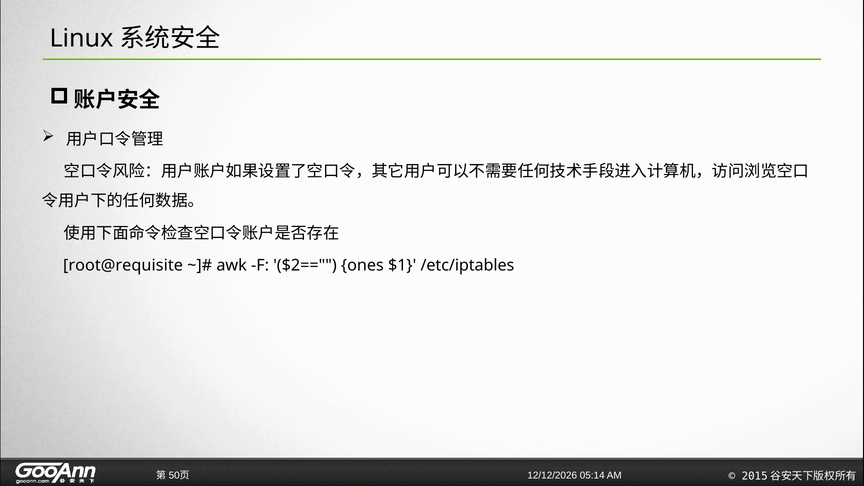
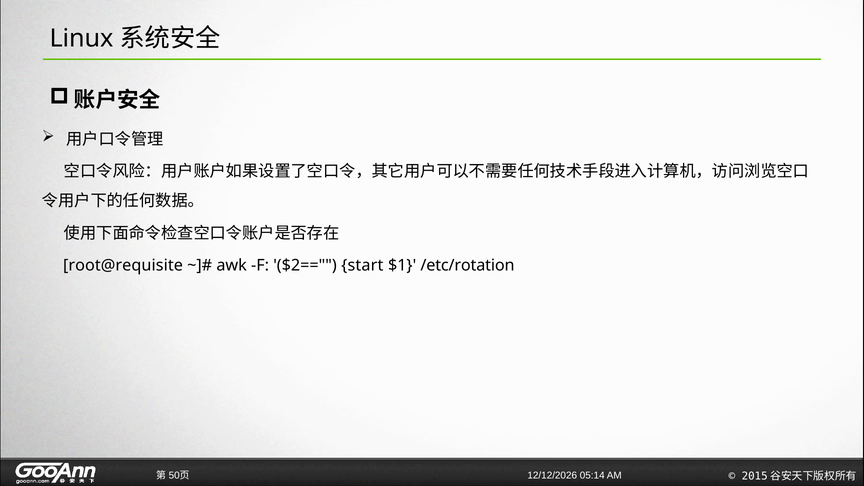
ones: ones -> start (362, 266)
/etc/iptables: /etc/iptables -> /etc/rotation (467, 266)
